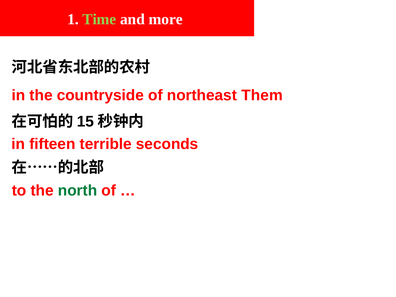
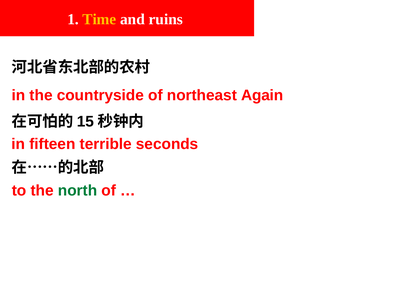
Time colour: light green -> yellow (99, 19)
more: more -> ruins (166, 19)
Them: Them -> Again (262, 95)
